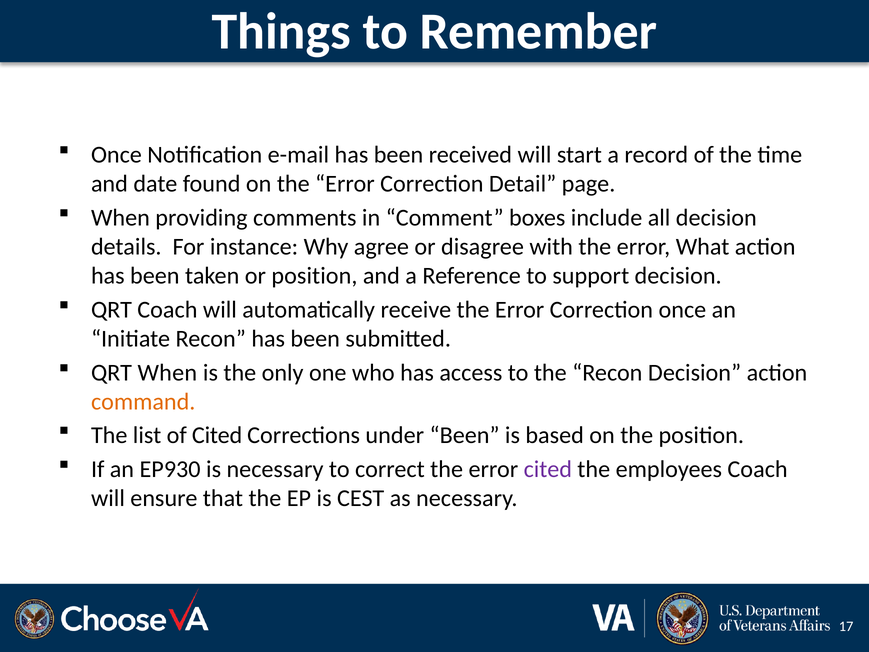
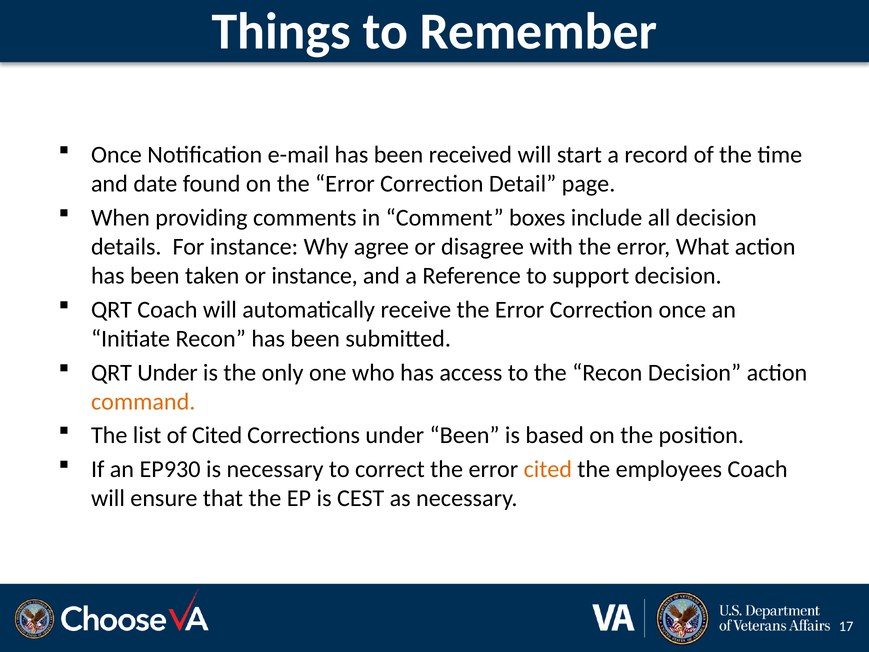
or position: position -> instance (315, 276)
QRT When: When -> Under (168, 372)
cited colour: purple -> orange (548, 469)
